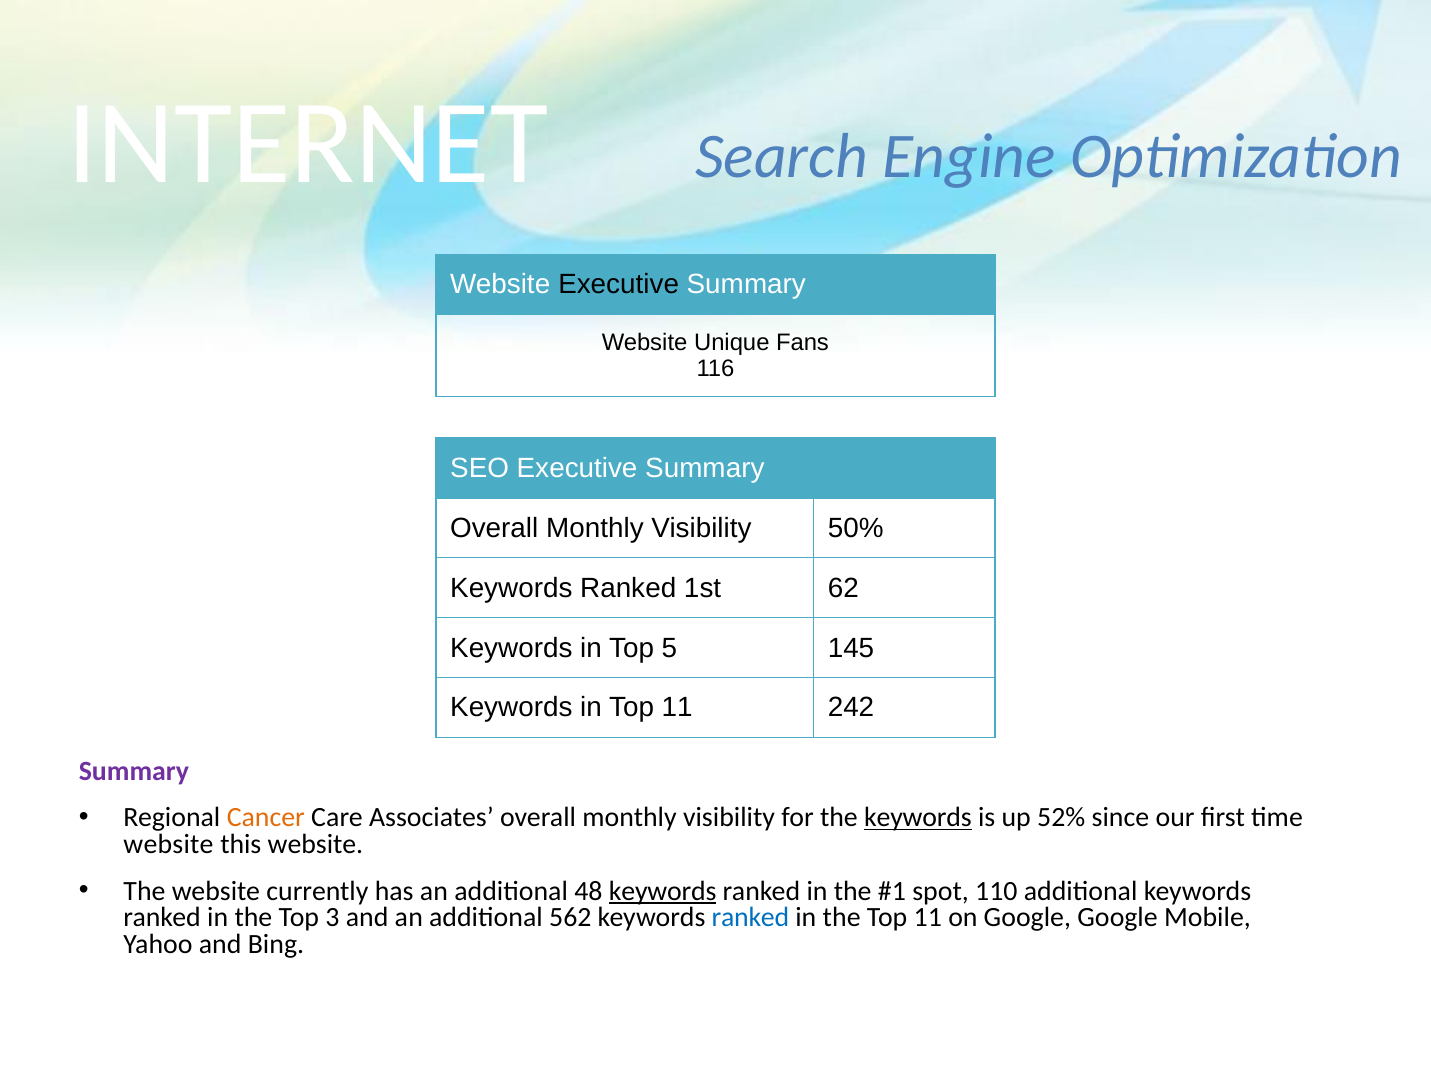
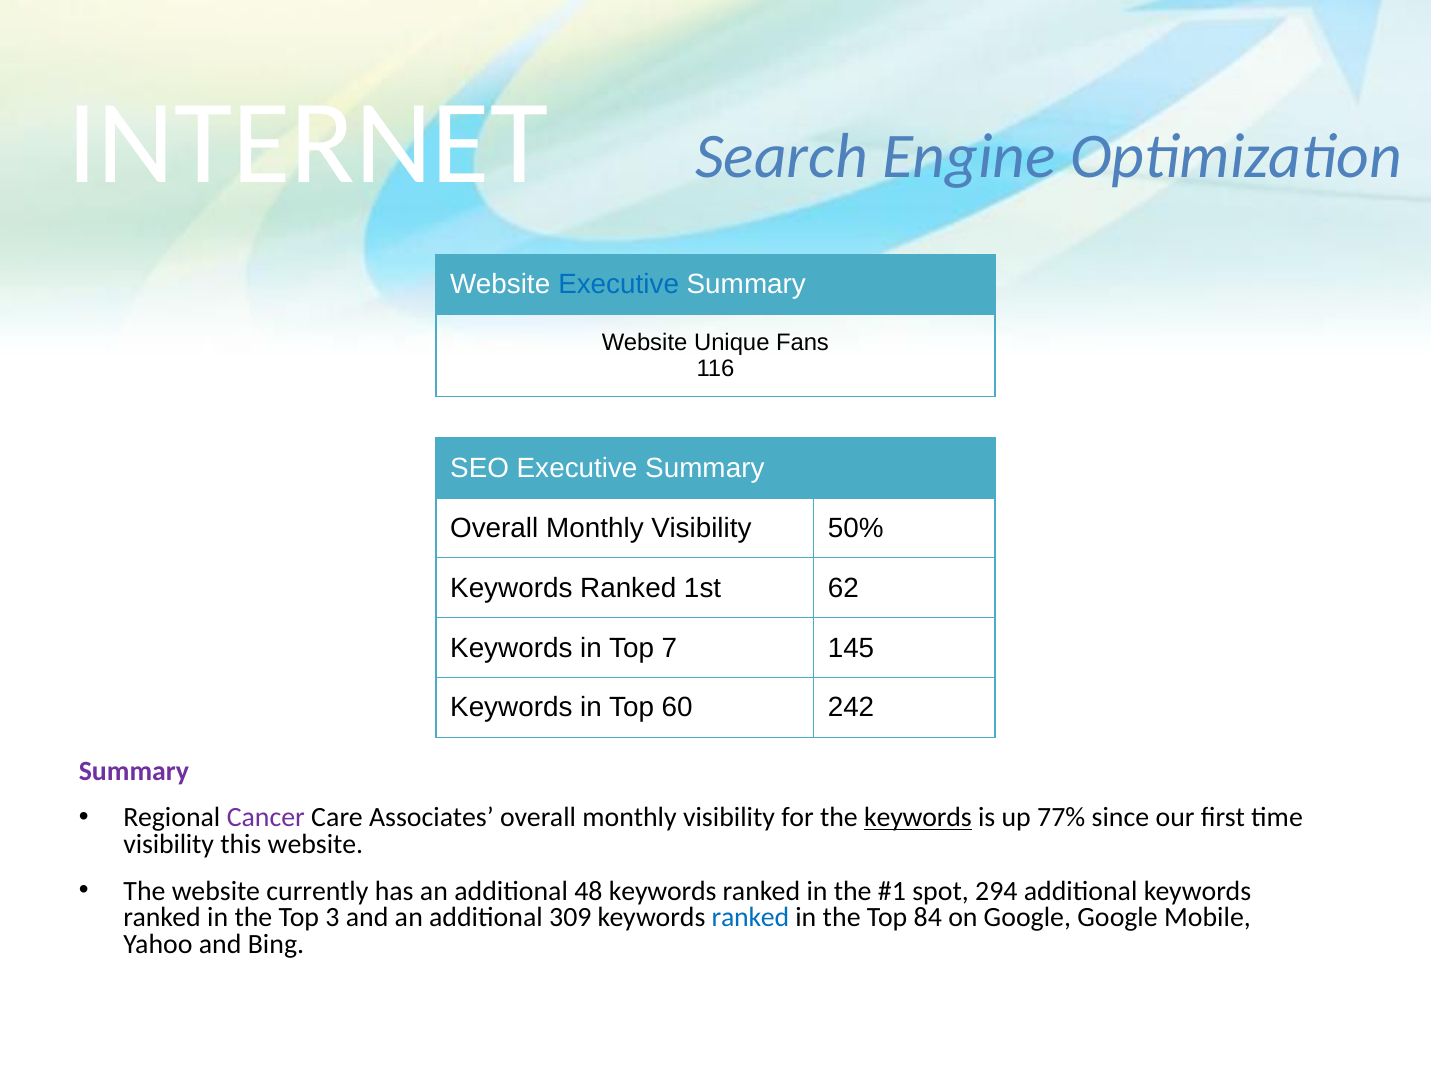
Executive colour: black -> blue (619, 285)
5: 5 -> 7 (669, 648)
in Top 11: 11 -> 60 (677, 708)
Cancer colour: orange -> purple (266, 818)
52%: 52% -> 77% (1061, 818)
website: website -> visibility (169, 845)
keywords underline: present -> none (663, 891)
110: 110 -> 294 (996, 891)
562: 562 -> 309 (570, 918)
the Top 11: 11 -> 84 (928, 918)
